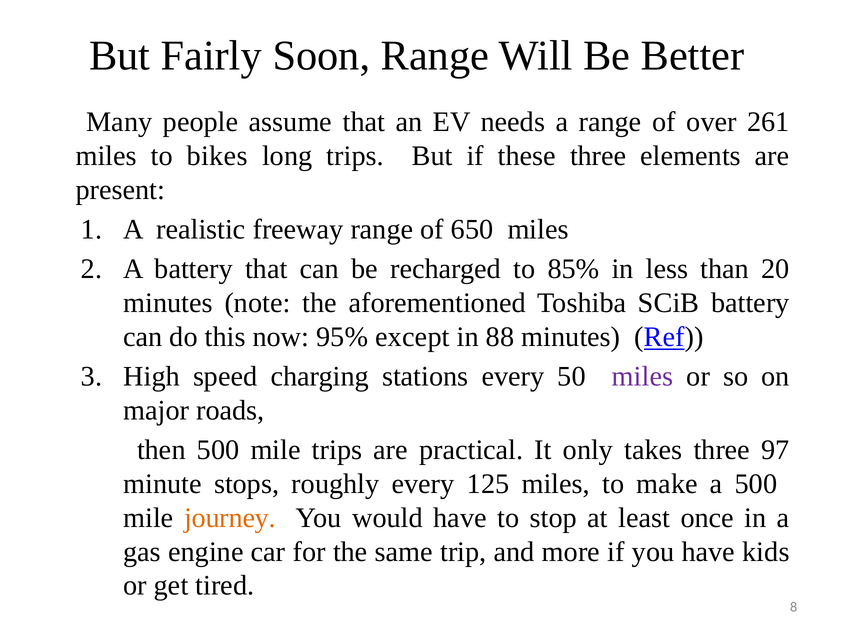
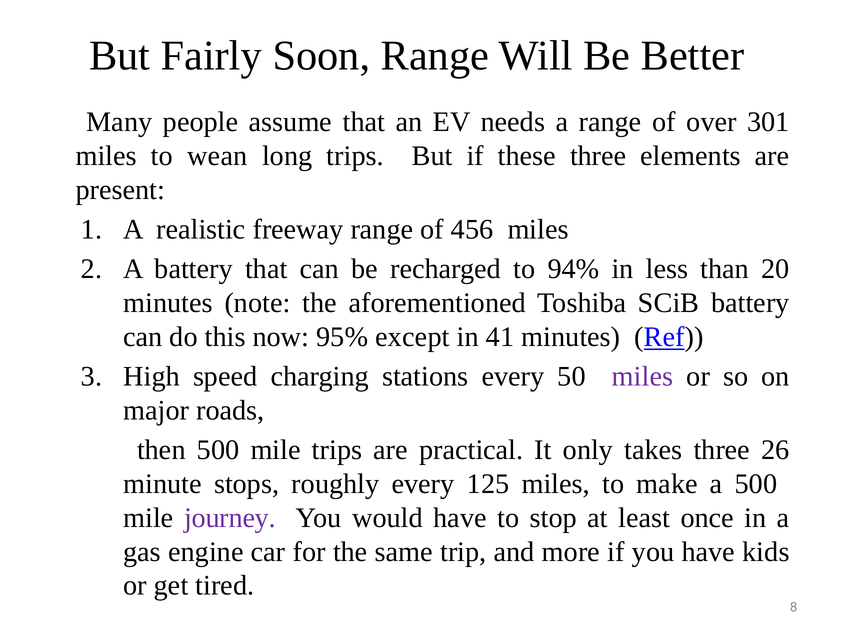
261: 261 -> 301 (768, 122)
bikes: bikes -> wean (217, 156)
650: 650 -> 456 (472, 230)
85%: 85% -> 94% (573, 269)
88: 88 -> 41 (500, 337)
97: 97 -> 26 (775, 450)
journey colour: orange -> purple (230, 518)
